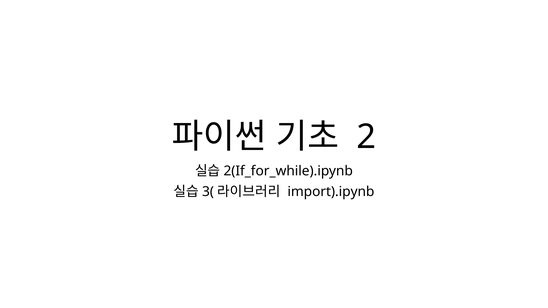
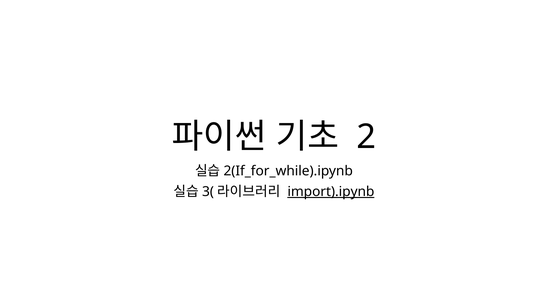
import).ipynb underline: none -> present (331, 192)
